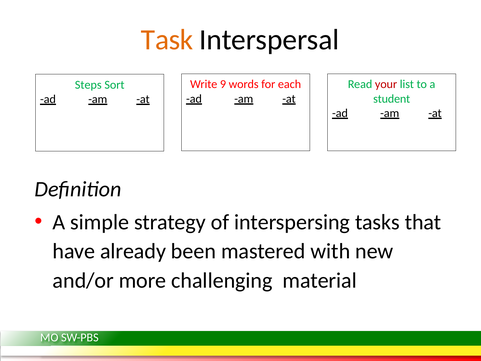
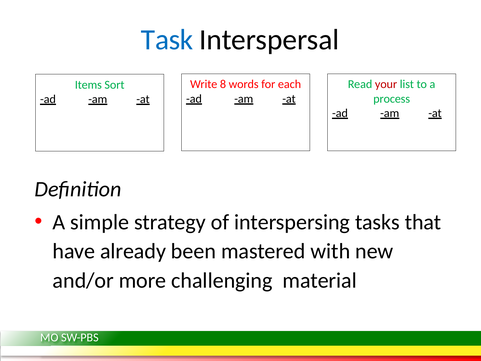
Task colour: orange -> blue (167, 40)
9: 9 -> 8 (223, 84)
Steps: Steps -> Items (88, 85)
student: student -> process (392, 99)
